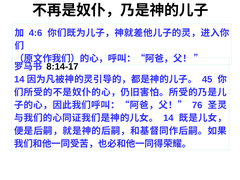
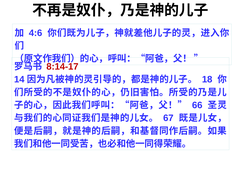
8:14-17 colour: black -> red (62, 67)
45: 45 -> 18 (207, 79)
76: 76 -> 66 (197, 105)
14: 14 -> 67 (168, 118)
